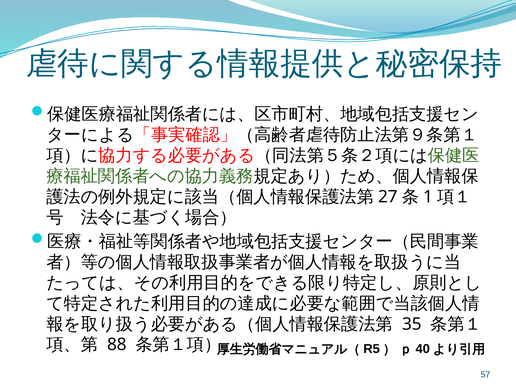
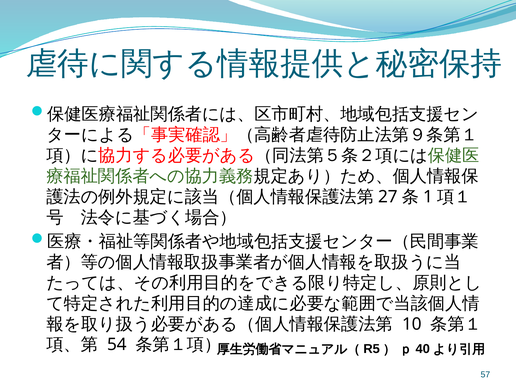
35: 35 -> 10 (412, 324)
88: 88 -> 54 (117, 345)
